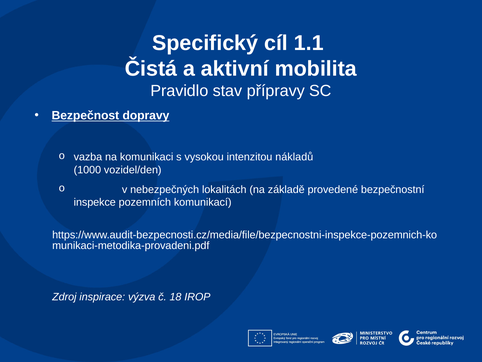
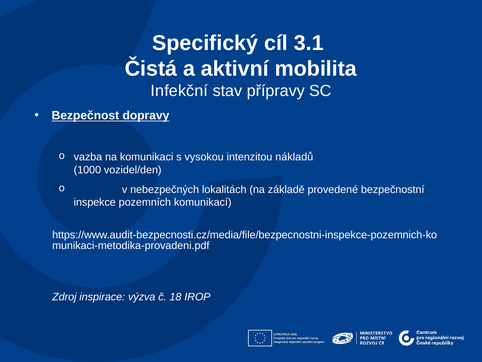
1.1: 1.1 -> 3.1 (309, 43)
Pravidlo: Pravidlo -> Infekční (179, 91)
